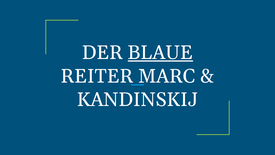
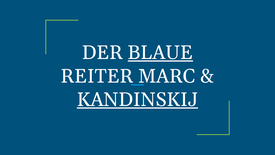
KANDINSKIJ underline: none -> present (137, 99)
